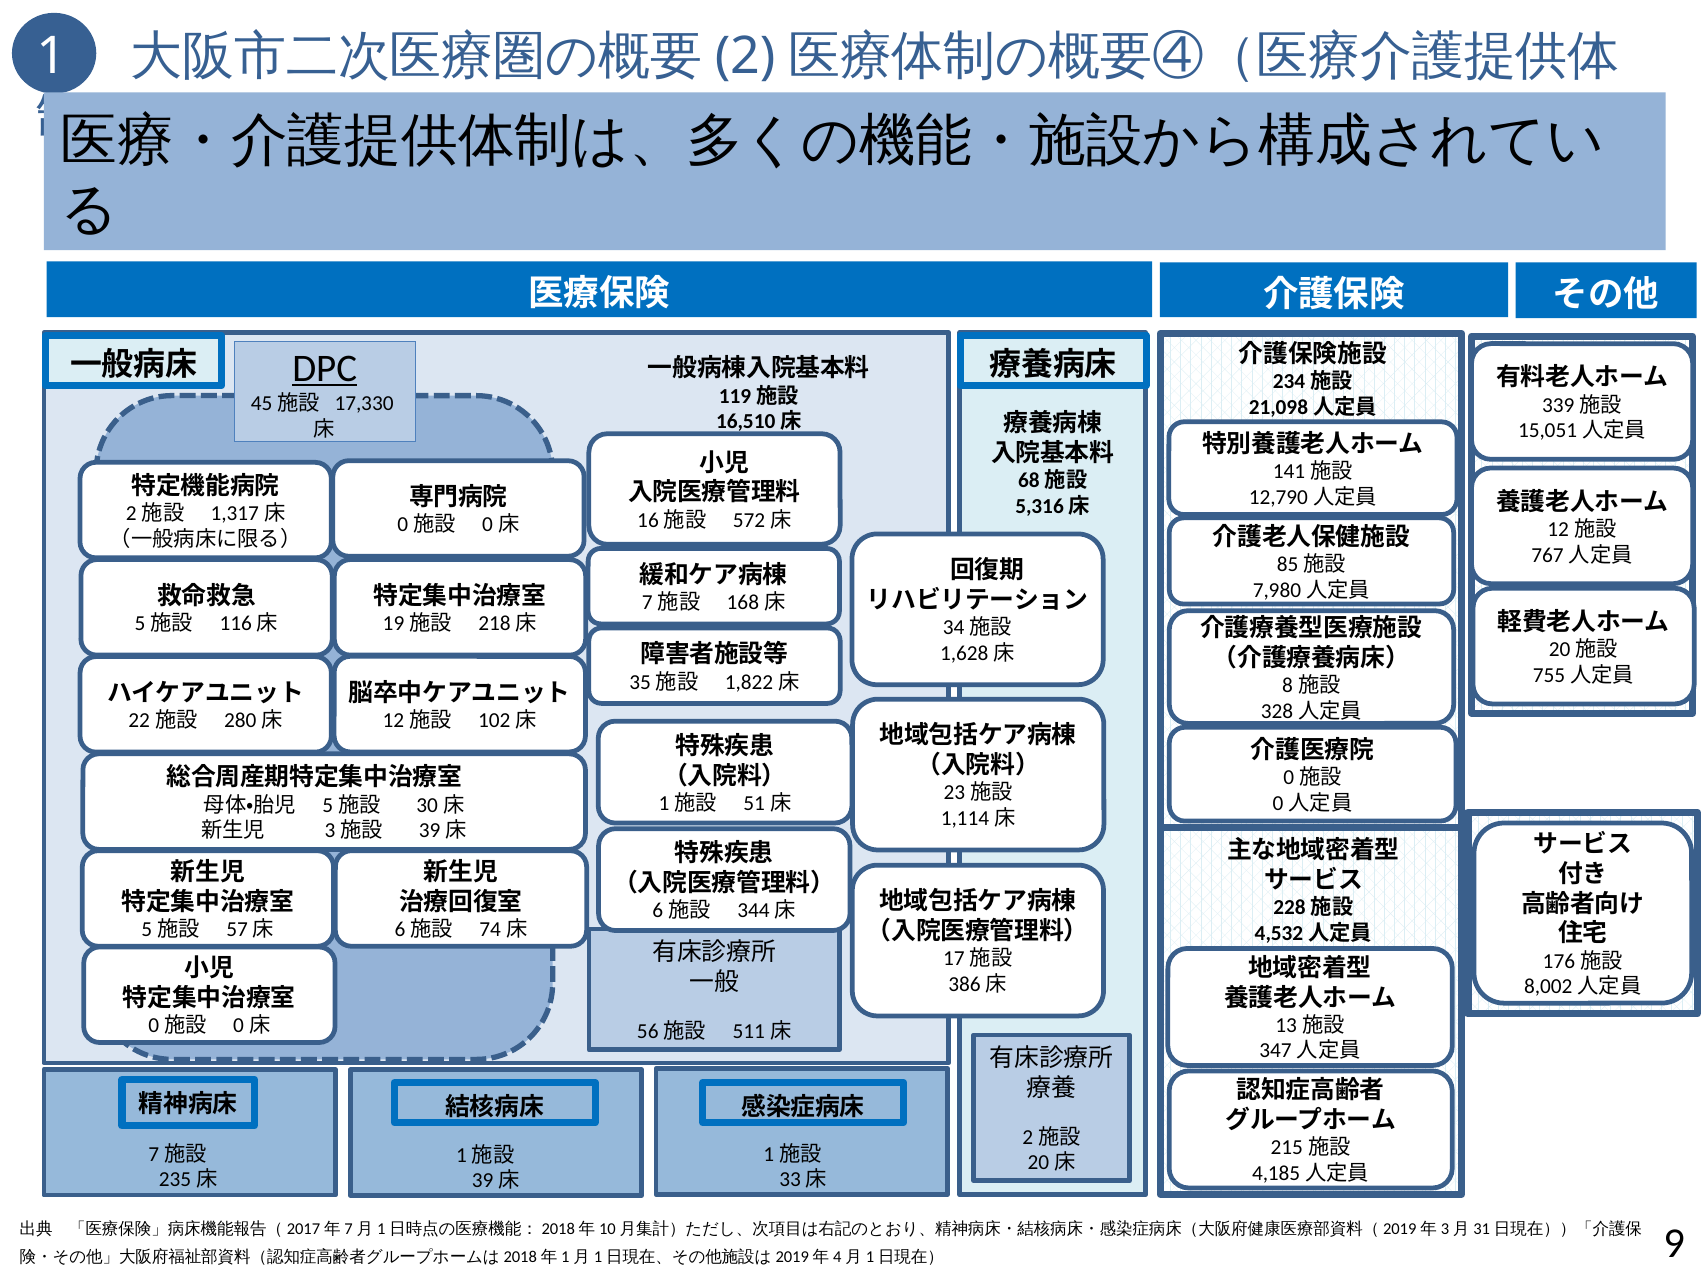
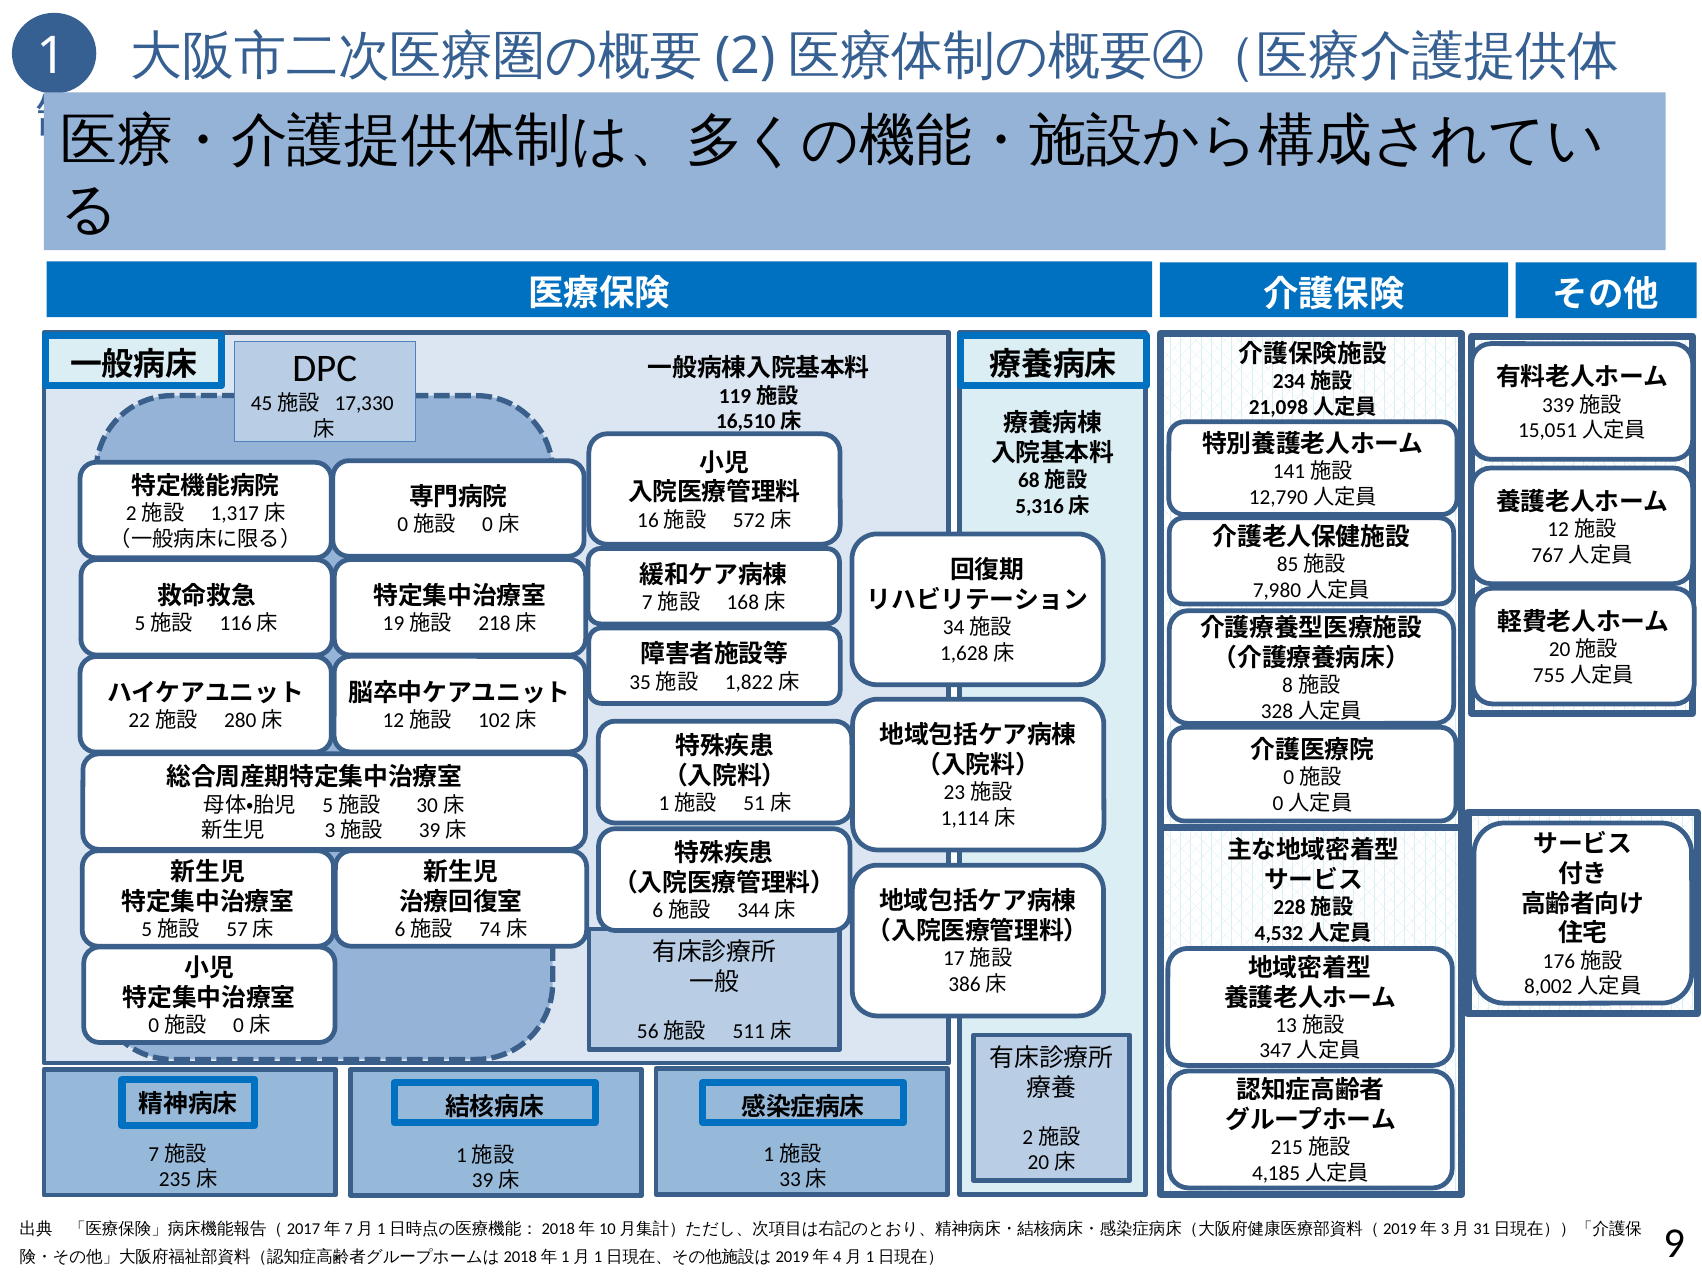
DPC underline: present -> none (325, 368)
